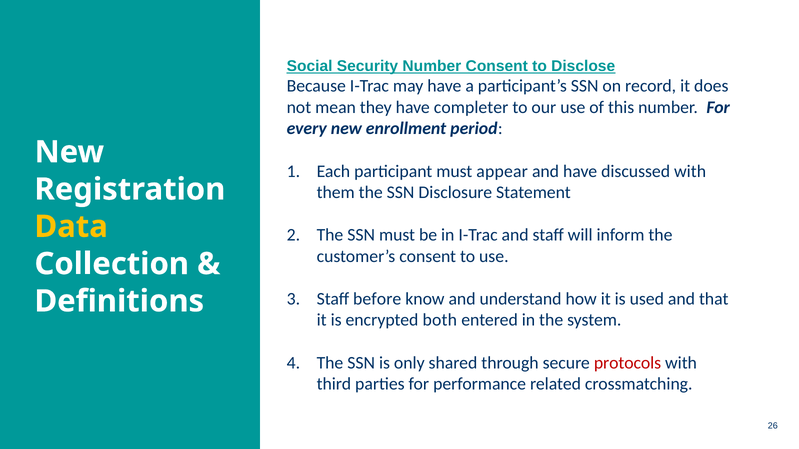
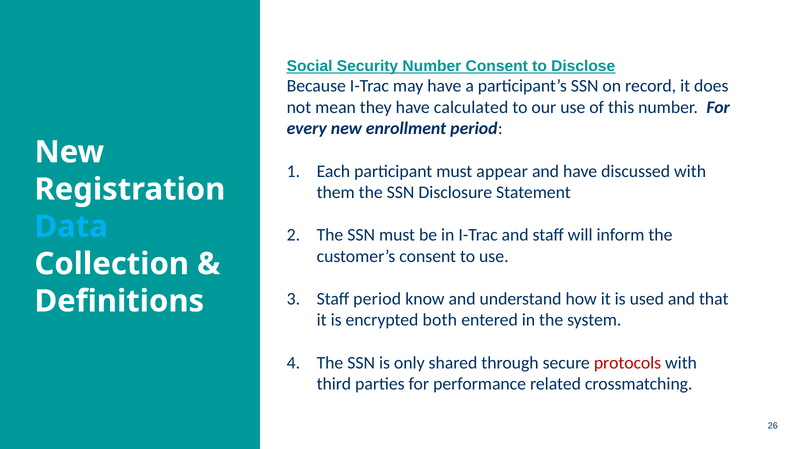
completer: completer -> calculated (471, 107)
Data colour: yellow -> light blue (71, 227)
Staff before: before -> period (377, 299)
